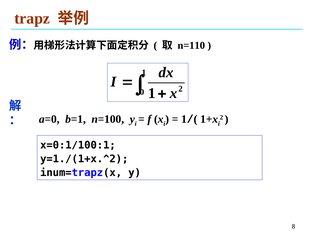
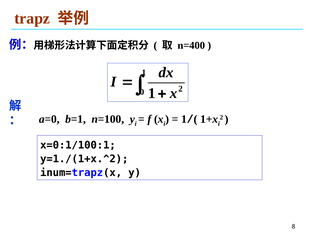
n=110: n=110 -> n=400 (191, 46)
